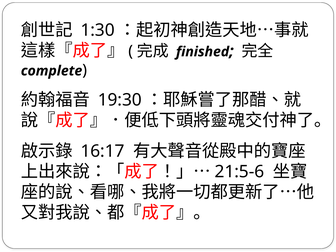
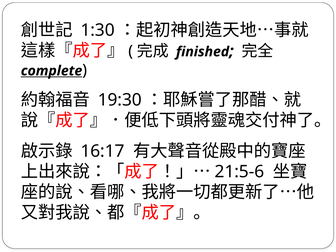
complete underline: none -> present (52, 71)
